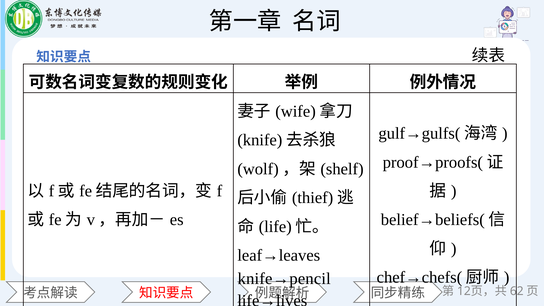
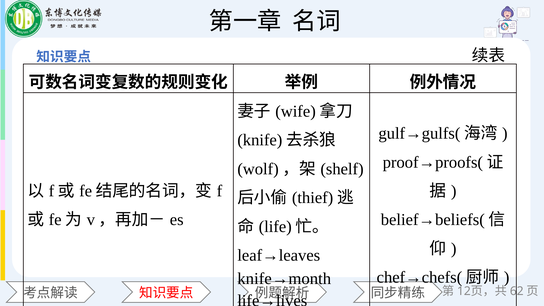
knife→pencil: knife→pencil -> knife→month (284, 279)
